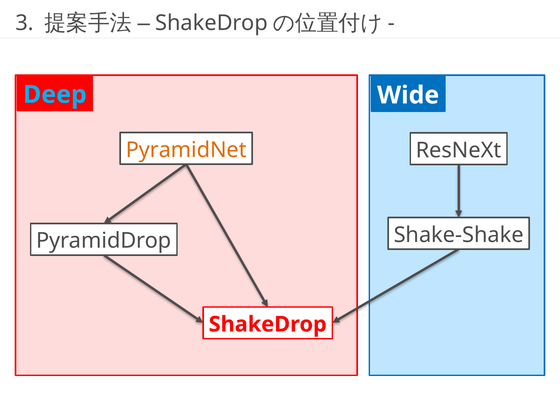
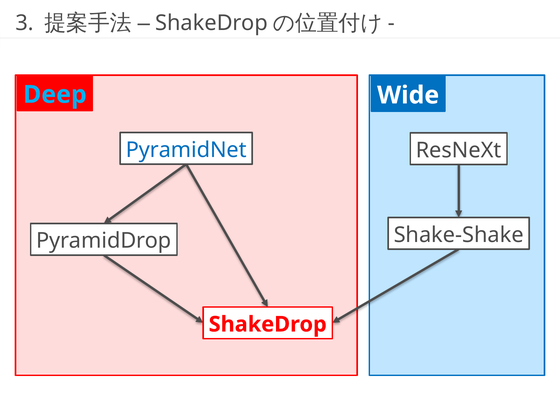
PyramidNet colour: orange -> blue (186, 150)
